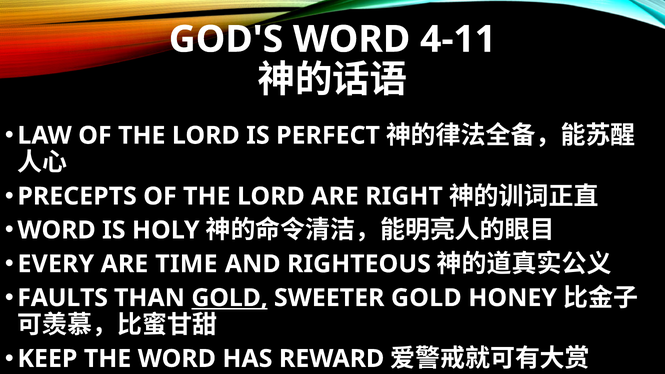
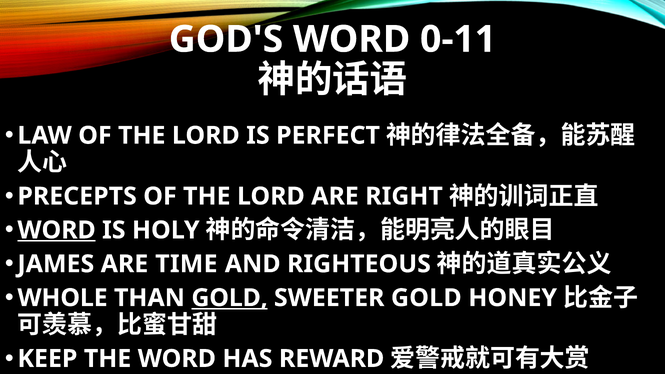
4-11: 4-11 -> 0-11 (458, 39)
WORD underline: none -> present (57, 230)
EVERY: EVERY -> JAMES (56, 264)
FAULTS: FAULTS -> WHOLE (63, 298)
